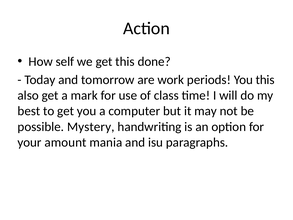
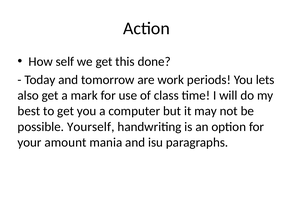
You this: this -> lets (265, 80)
Mystery: Mystery -> Yourself (91, 127)
